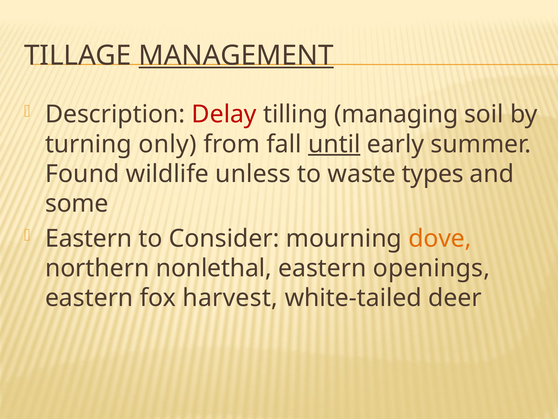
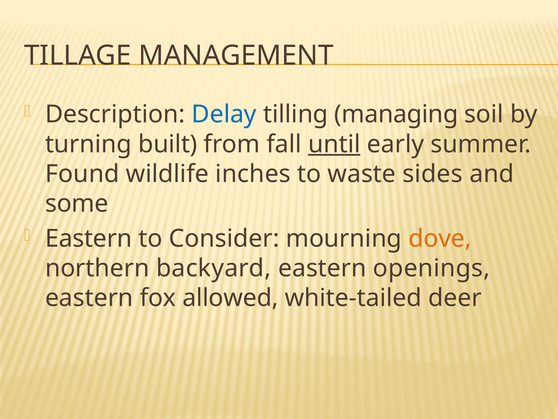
MANAGEMENT underline: present -> none (236, 55)
Delay colour: red -> blue (224, 114)
only: only -> built (168, 144)
unless: unless -> inches (253, 174)
types: types -> sides (433, 174)
nonlethal: nonlethal -> backyard (214, 268)
harvest: harvest -> allowed (230, 298)
